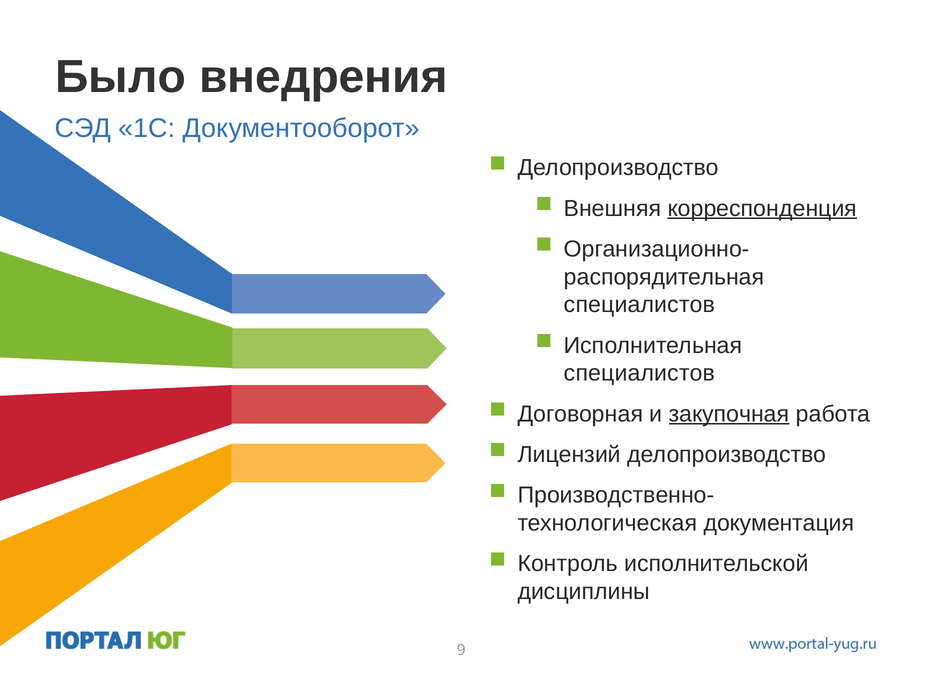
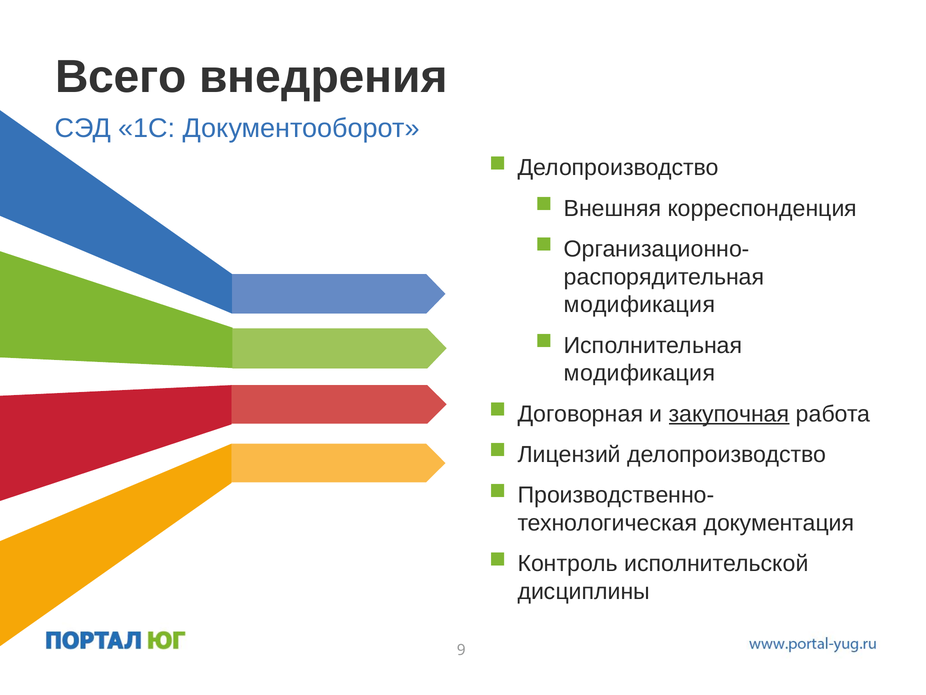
Было: Было -> Всего (121, 77)
корреспонденция underline: present -> none (762, 208)
специалистов: специалистов -> модификация (639, 305)
специалистов: специалистов -> модификация (639, 373)
